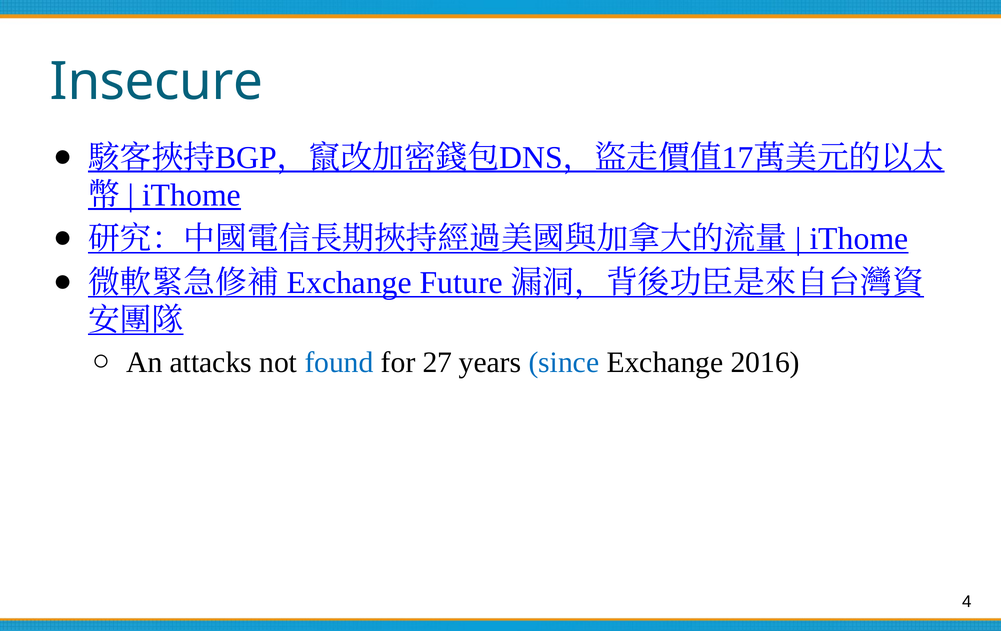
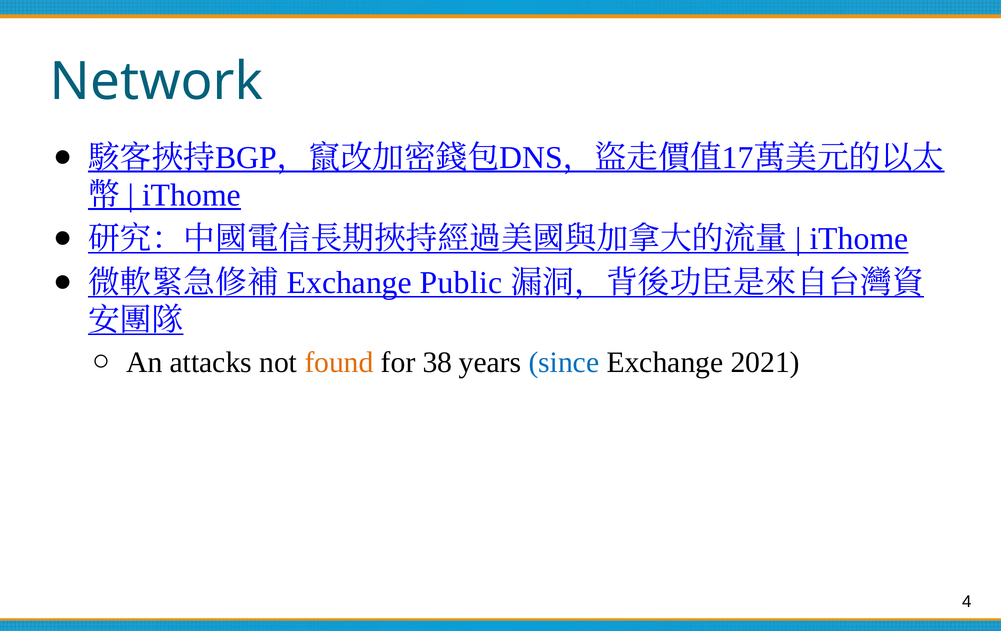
Insecure: Insecure -> Network (156, 81)
Future: Future -> Public (461, 283)
found colour: blue -> orange (339, 362)
27: 27 -> 38 (437, 362)
2016: 2016 -> 2021 (765, 362)
